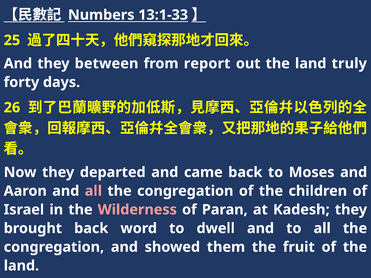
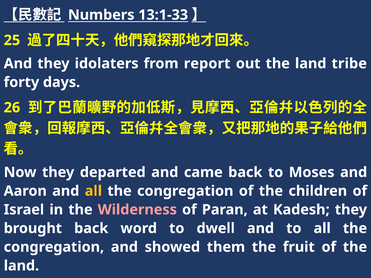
between: between -> idolaters (107, 64)
truly: truly -> tribe (349, 64)
all colour: pink -> yellow (93, 191)
